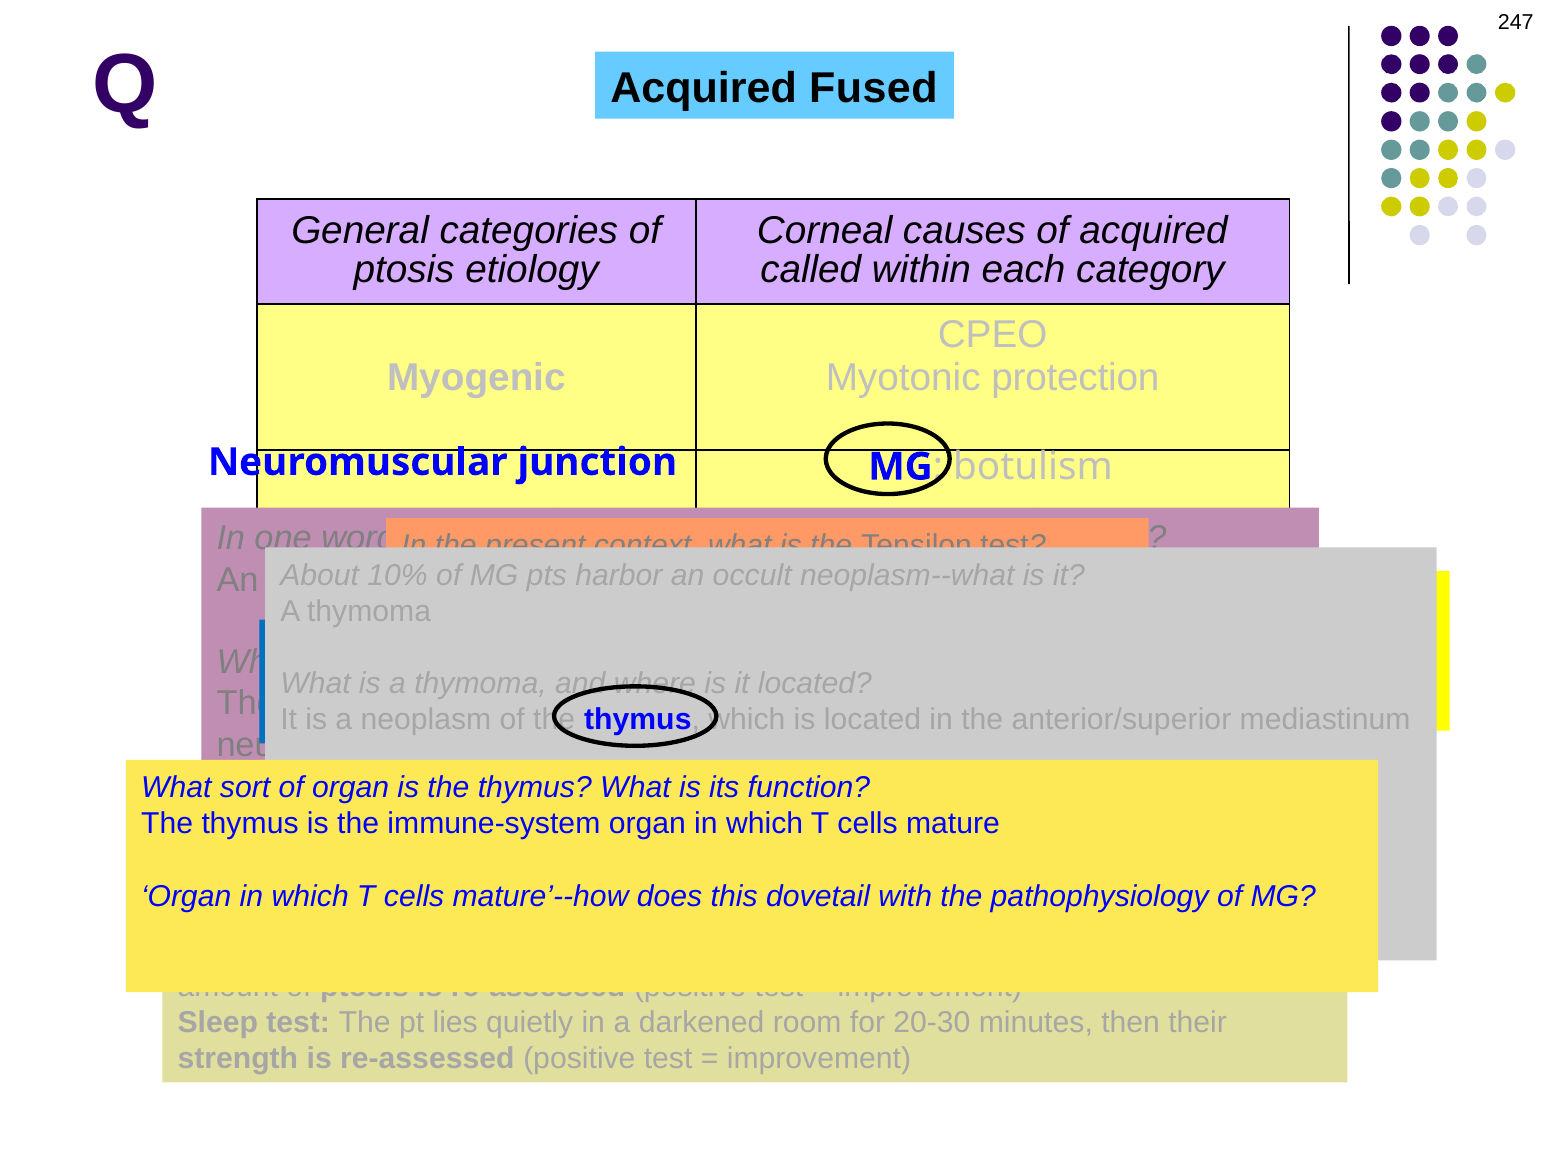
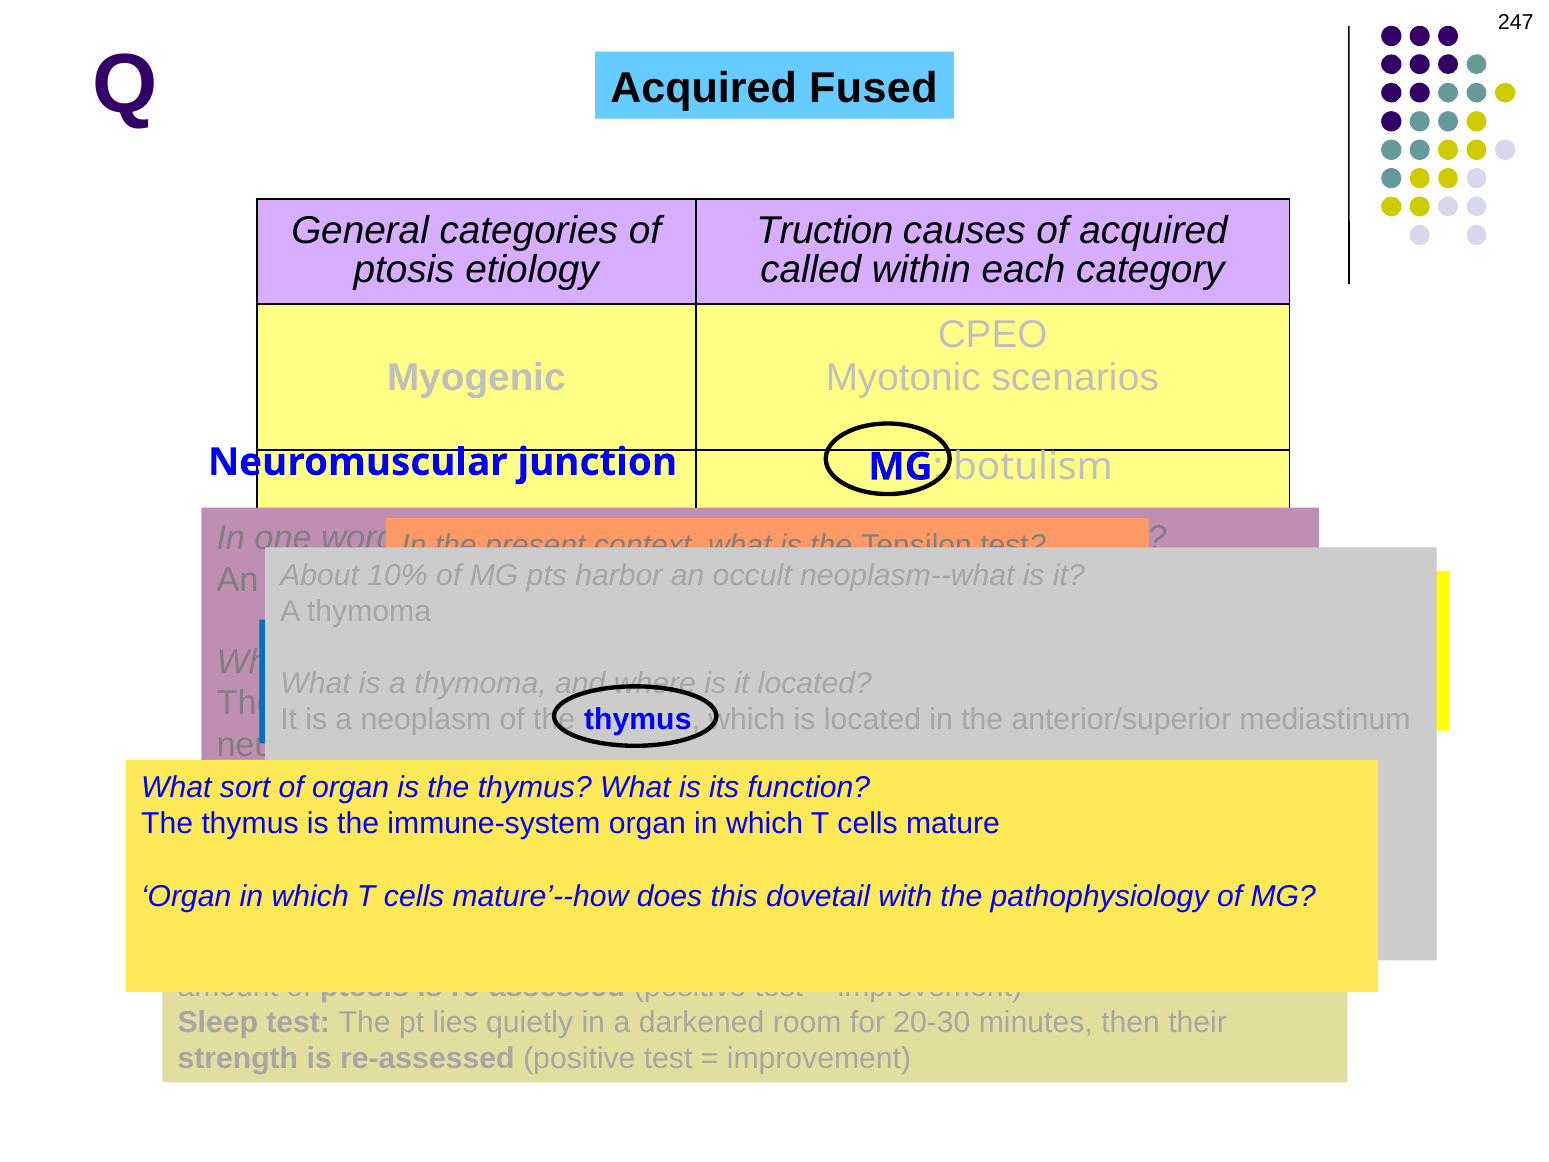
Corneal: Corneal -> Truction (825, 231)
protection: protection -> scenarios (1075, 378)
